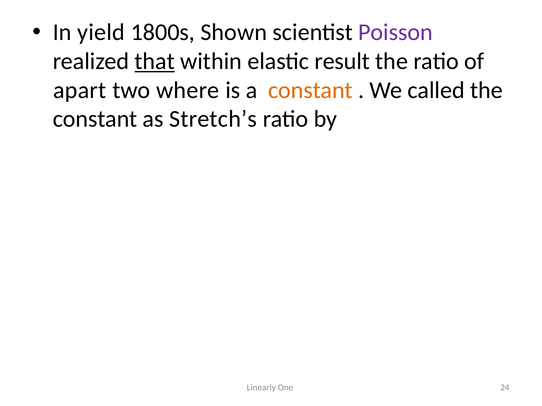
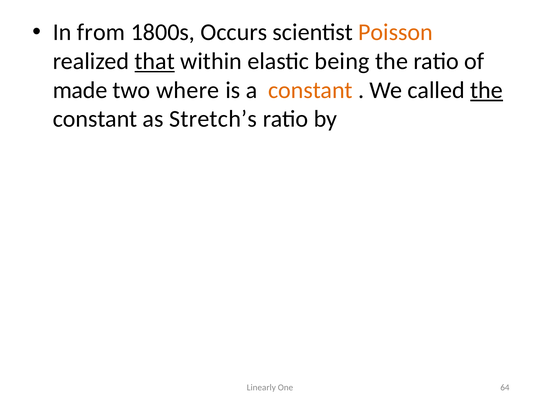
yield: yield -> from (101, 32)
Shown: Shown -> Occurs (234, 32)
Poisson colour: purple -> orange (396, 32)
result: result -> being (342, 61)
apart: apart -> made (80, 90)
the underline: none -> present (487, 90)
24: 24 -> 64 (505, 388)
